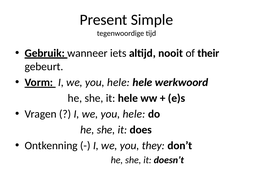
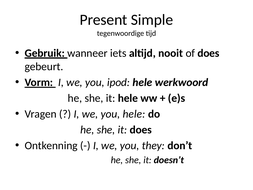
of their: their -> does (208, 53)
hele: hele -> ipod (119, 82)
